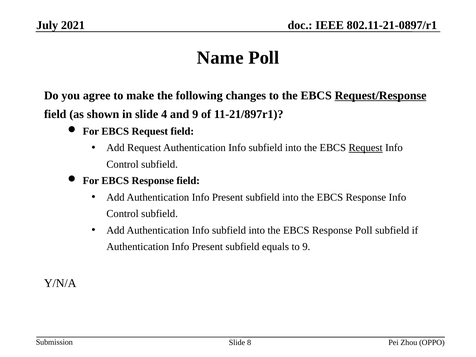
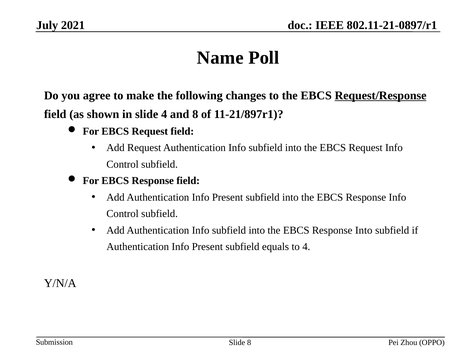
and 9: 9 -> 8 (195, 114)
Request underline: present -> none (366, 148)
Response Poll: Poll -> Into (364, 230)
to 9: 9 -> 4 (306, 247)
